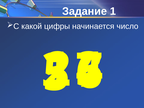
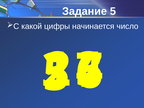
Задание 1: 1 -> 5 (113, 11)
